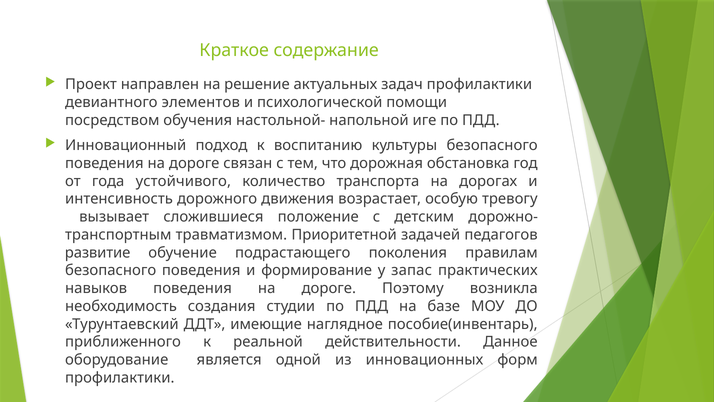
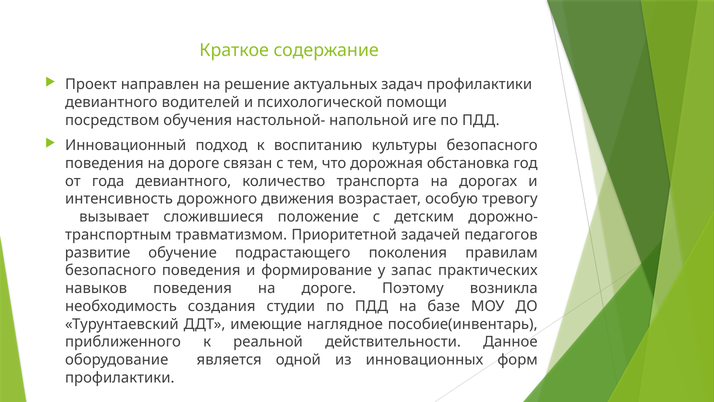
элементов: элементов -> водителей (201, 102)
года устойчивого: устойчивого -> девиантного (183, 181)
